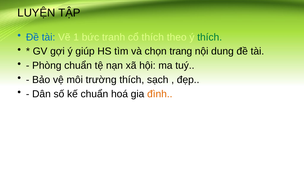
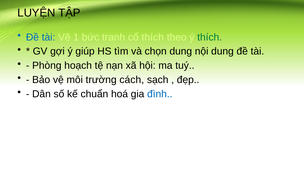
chọn trang: trang -> dung (181, 51)
Phòng chuẩn: chuẩn -> hoạch (78, 66)
trường thích: thích -> cách (132, 80)
đình colour: orange -> blue (160, 94)
